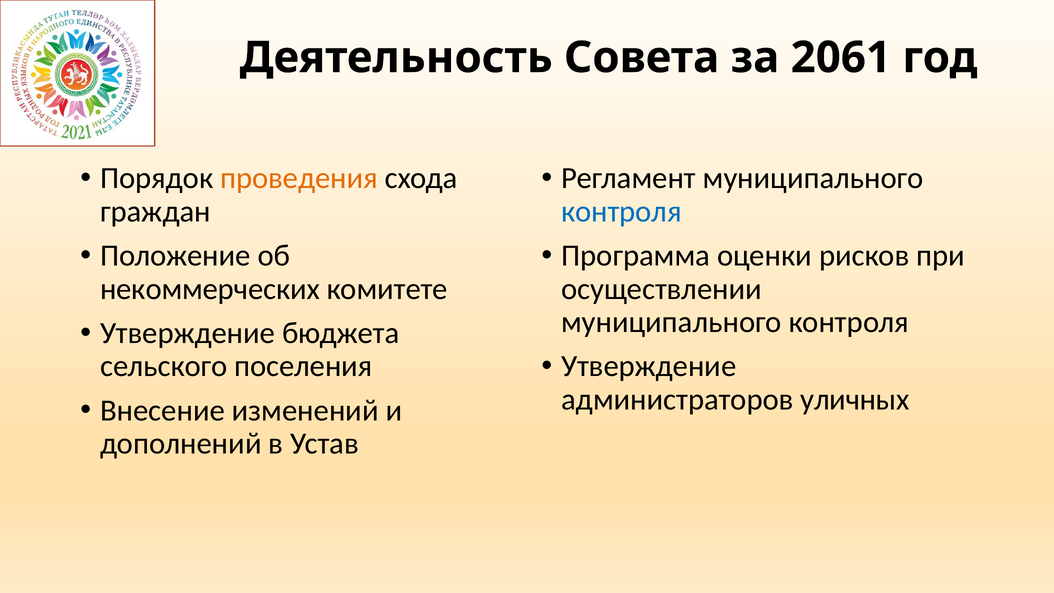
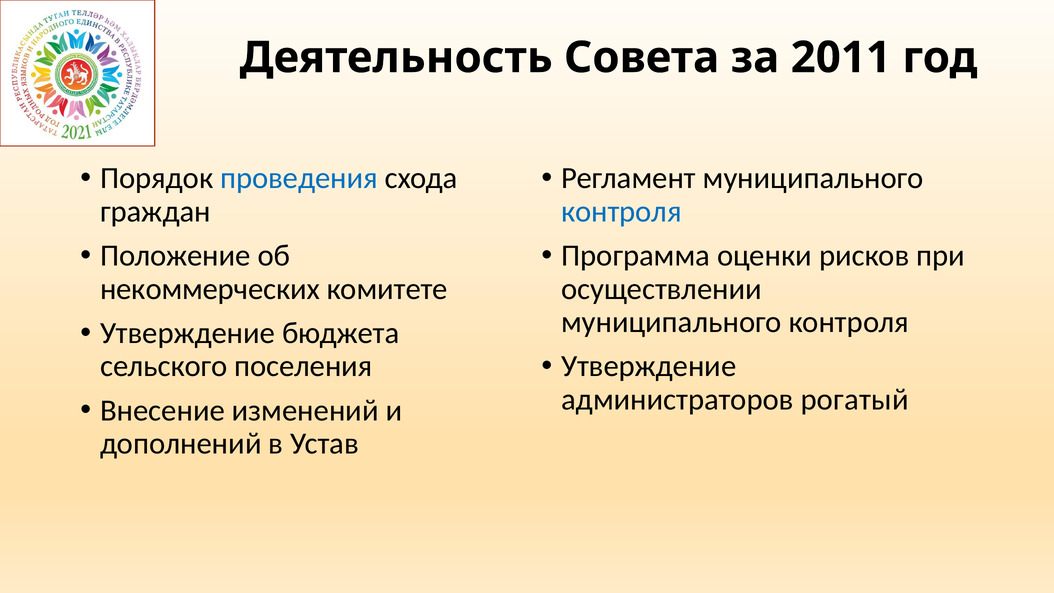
2061: 2061 -> 2011 (841, 58)
проведения colour: orange -> blue (299, 178)
уличных: уличных -> рогатый (855, 399)
